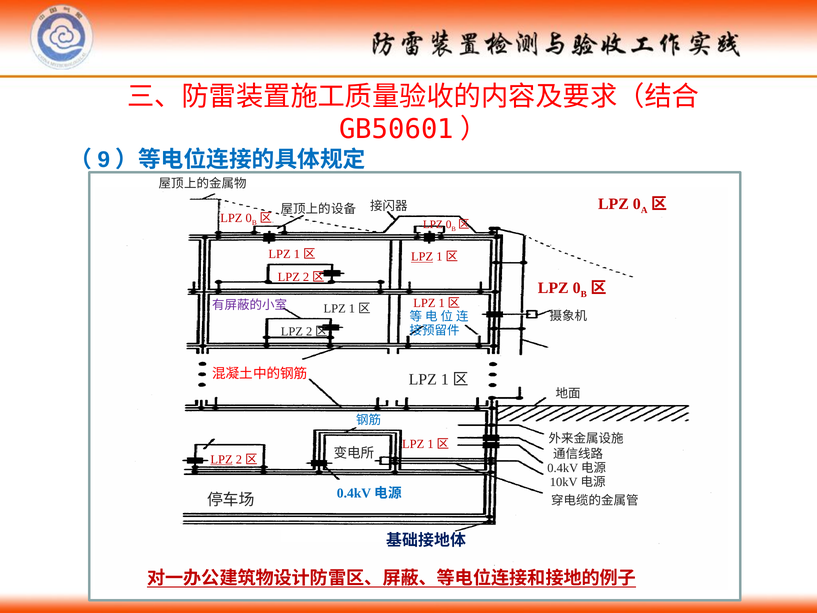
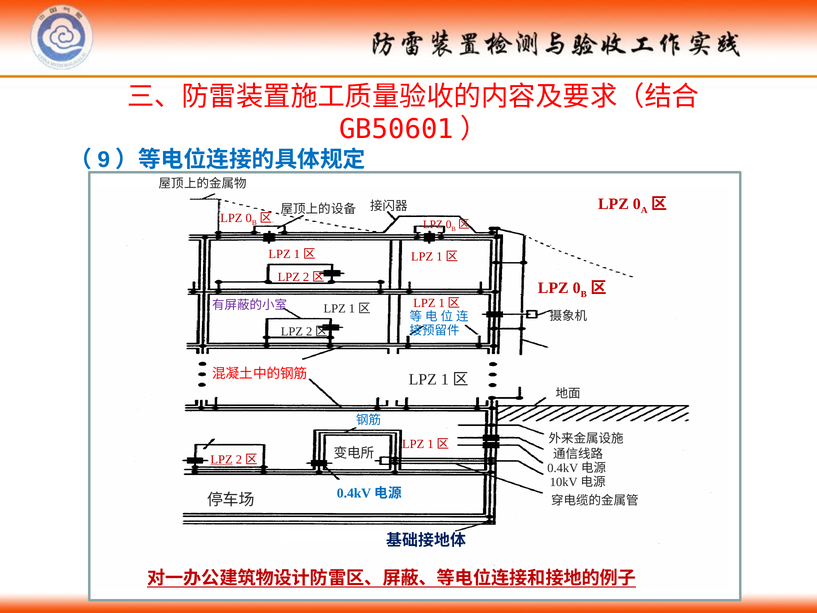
LPZ underline: present -> none (422, 257)
